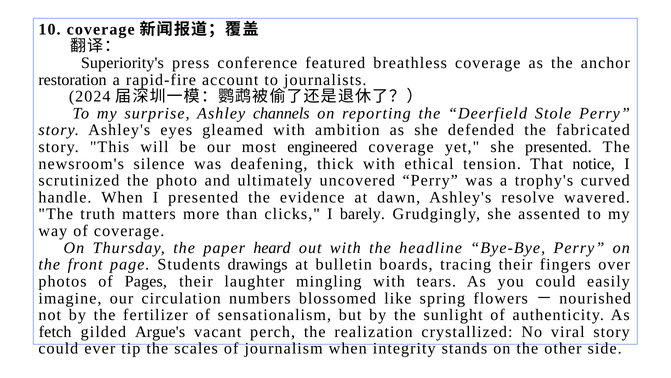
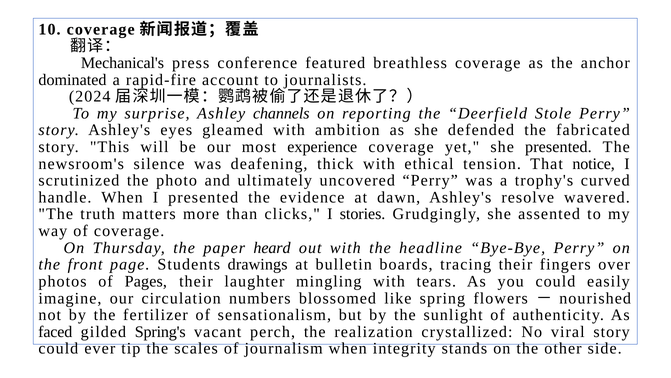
Superiority's: Superiority's -> Mechanical's (122, 63)
restoration: restoration -> dominated (72, 80)
engineered: engineered -> experience (322, 147)
barely: barely -> stories (363, 214)
fetch: fetch -> faced (55, 331)
Argue's: Argue's -> Spring's (160, 331)
